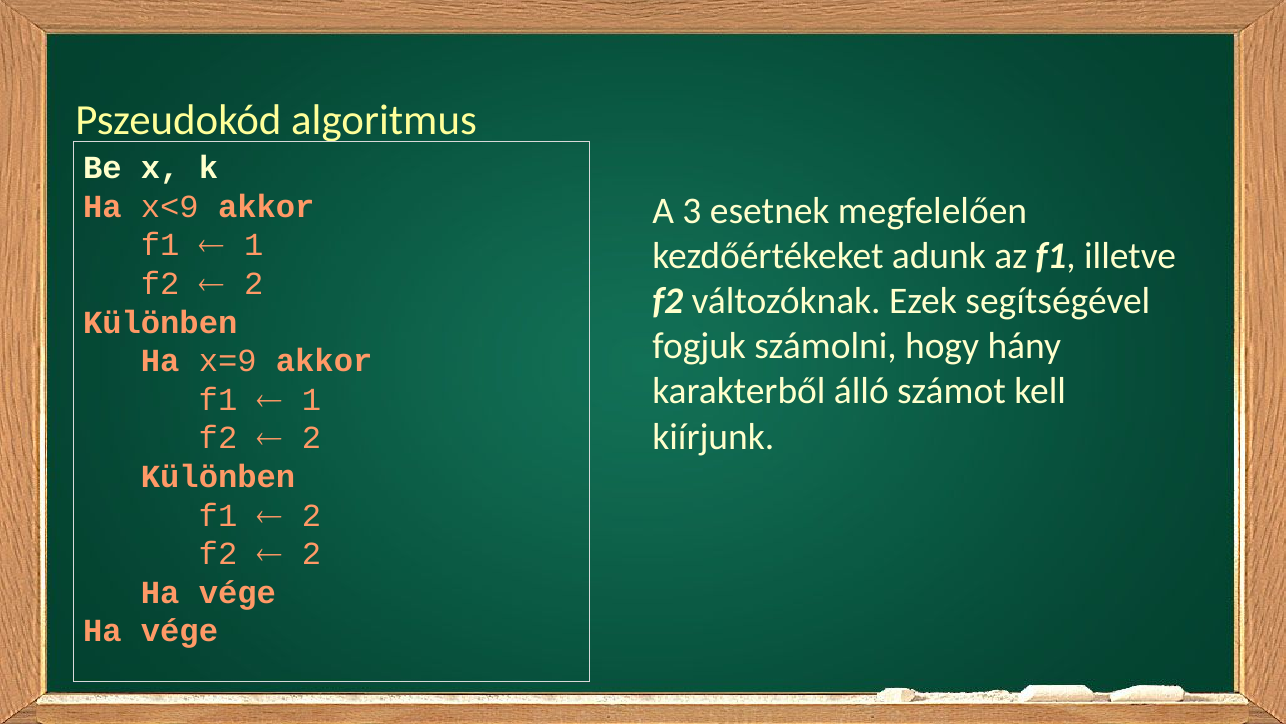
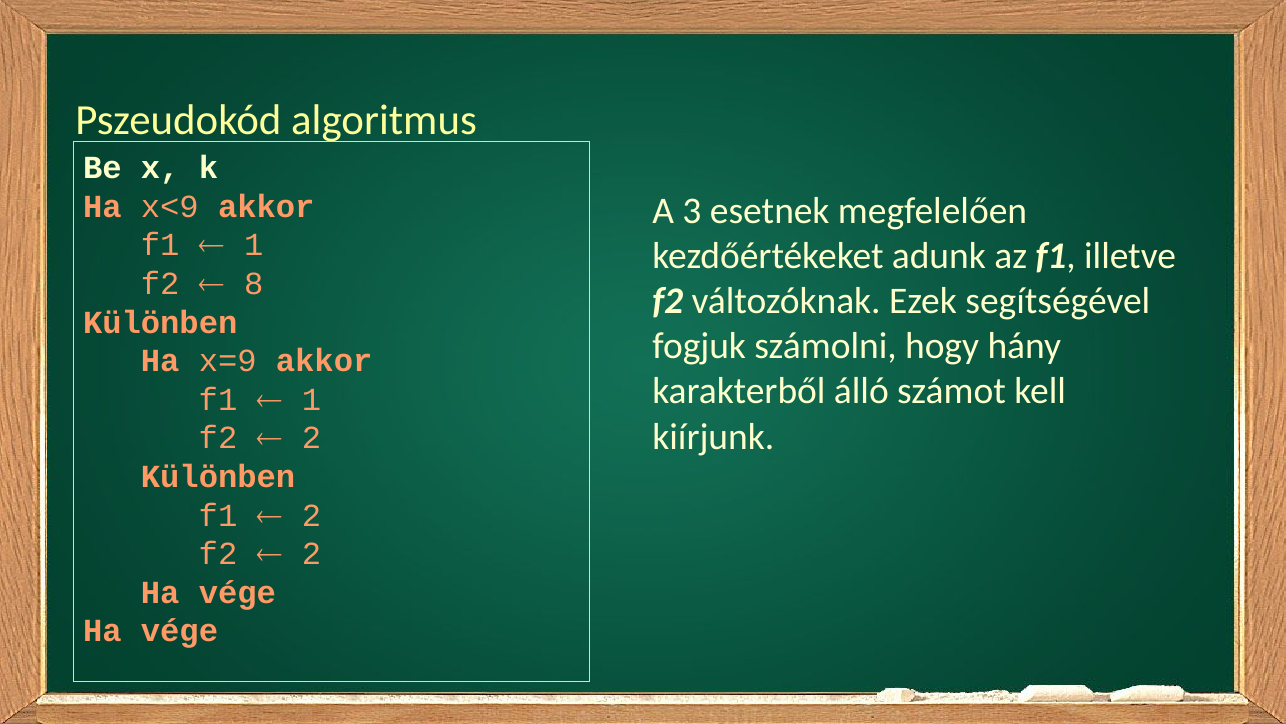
2: 2 -> 8 (254, 284)
